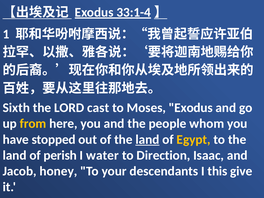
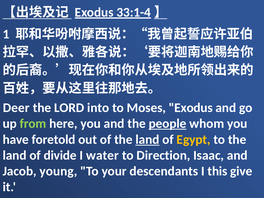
Sixth: Sixth -> Deer (16, 108)
cast: cast -> into (98, 108)
from colour: yellow -> light green (33, 124)
people underline: none -> present (168, 124)
stopped: stopped -> foretold (54, 139)
perish: perish -> divide (60, 155)
honey: honey -> young (58, 171)
